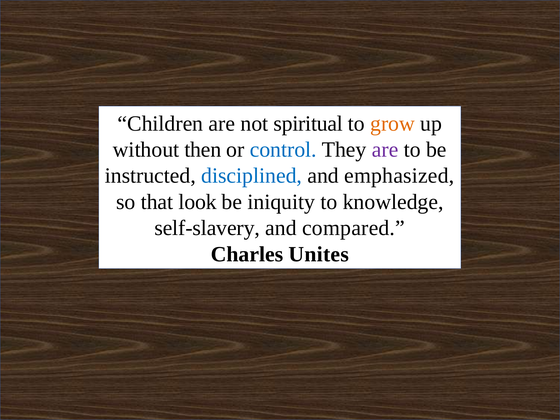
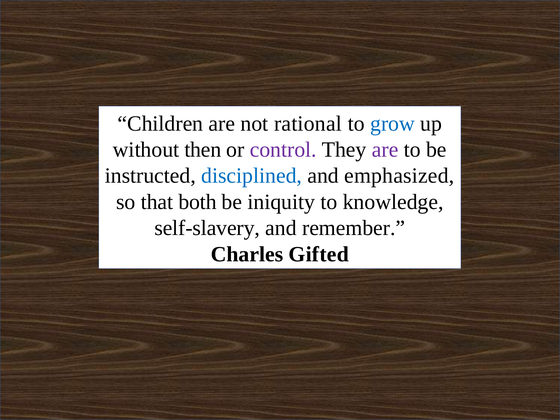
spiritual: spiritual -> rational (308, 123)
grow colour: orange -> blue (393, 123)
control colour: blue -> purple (283, 150)
look: look -> both (198, 202)
compared: compared -> remember (354, 228)
Unites: Unites -> Gifted (319, 254)
